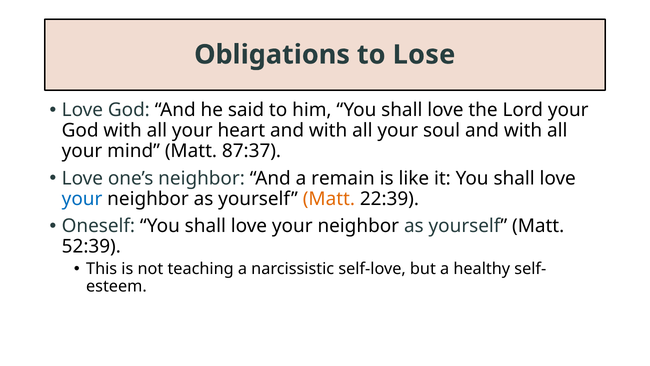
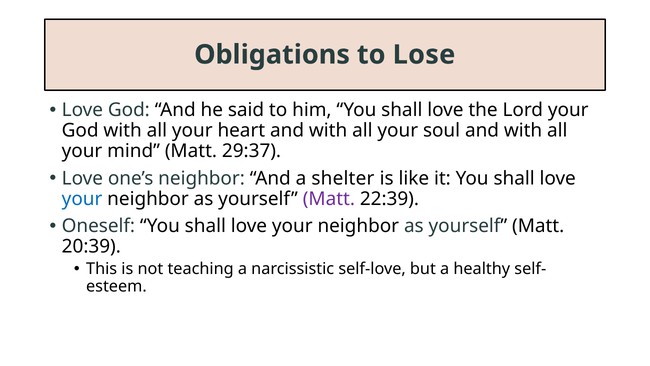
87:37: 87:37 -> 29:37 (252, 151)
remain: remain -> shelter (343, 178)
Matt colour: orange -> purple (329, 199)
52:39: 52:39 -> 20:39 (91, 246)
